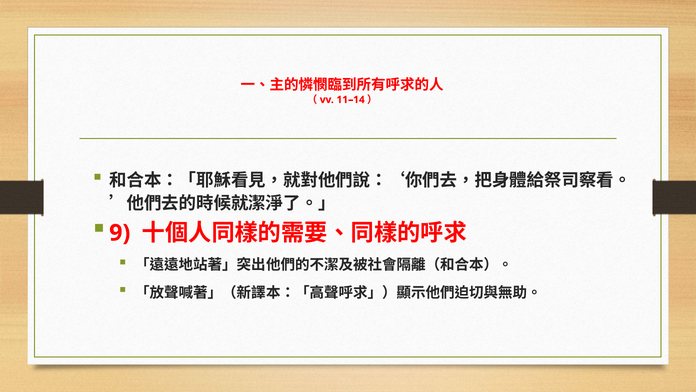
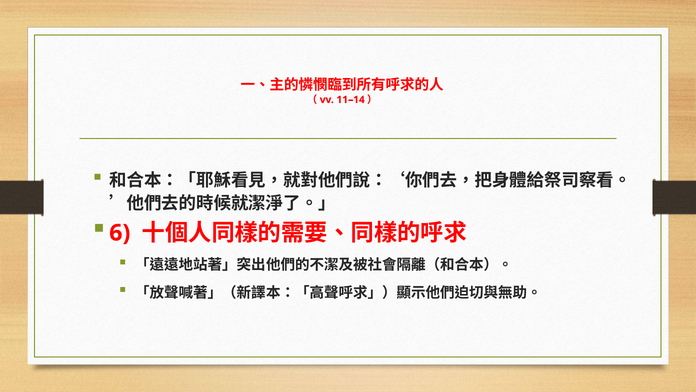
9: 9 -> 6 (120, 233)
